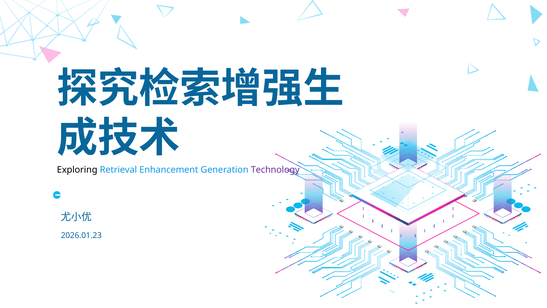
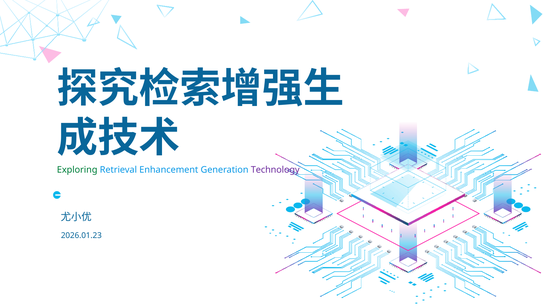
Exploring colour: black -> green (77, 170)
